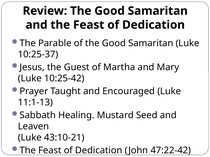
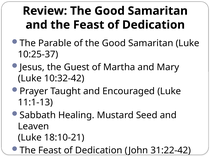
10:25-42: 10:25-42 -> 10:32-42 (64, 79)
43:10-21: 43:10-21 -> 18:10-21 (64, 138)
47:22-42: 47:22-42 -> 31:22-42 (171, 151)
